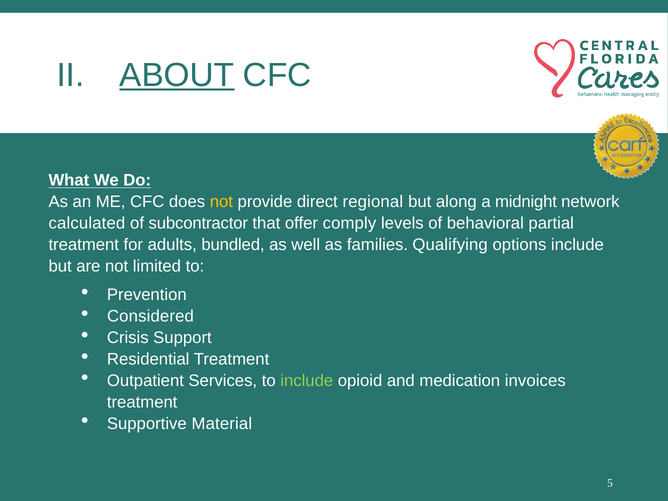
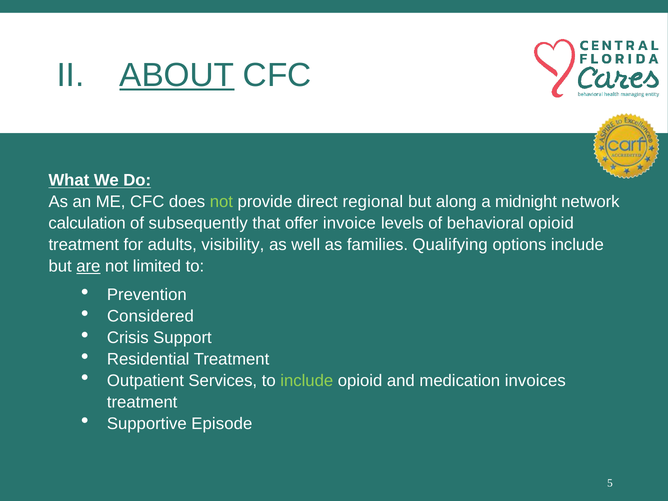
not colour: yellow -> light green (221, 202)
calculated: calculated -> calculation (87, 223)
subcontractor: subcontractor -> subsequently (198, 223)
comply: comply -> invoice (349, 223)
behavioral partial: partial -> opioid (551, 223)
bundled: bundled -> visibility (233, 245)
are underline: none -> present (88, 266)
Material: Material -> Episode (222, 424)
